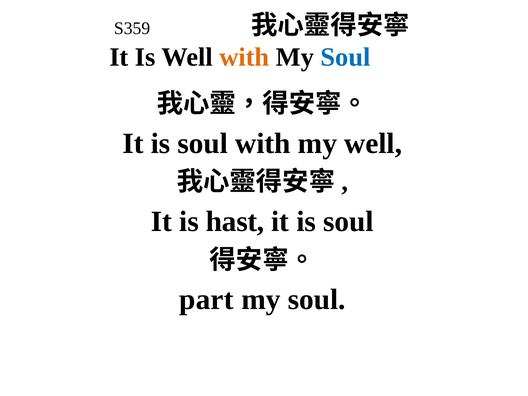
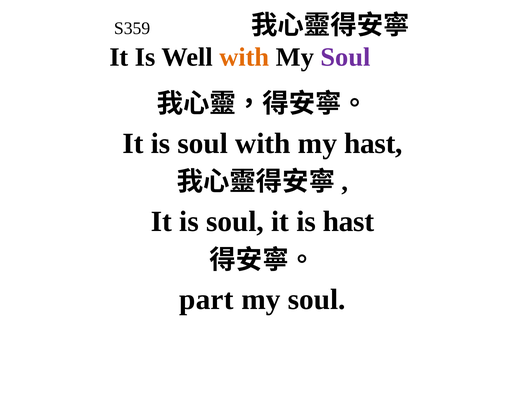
Soul colour: blue -> purple (346, 57)
my well: well -> hast (373, 143)
hast: hast -> soul (235, 221)
soul: soul -> hast (349, 221)
